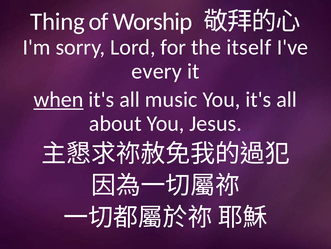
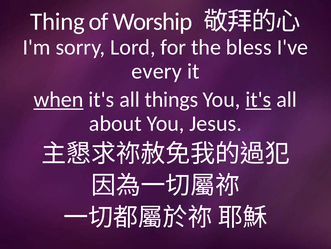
itself: itself -> bless (249, 47)
music: music -> things (171, 99)
it's underline: none -> present (258, 99)
